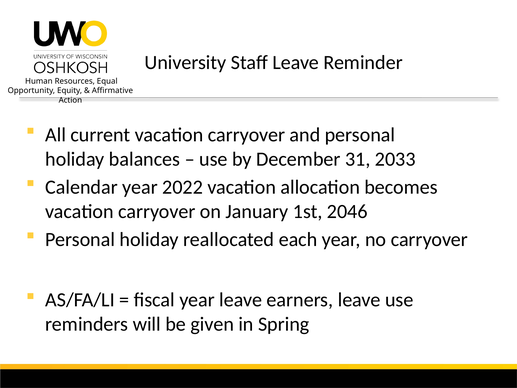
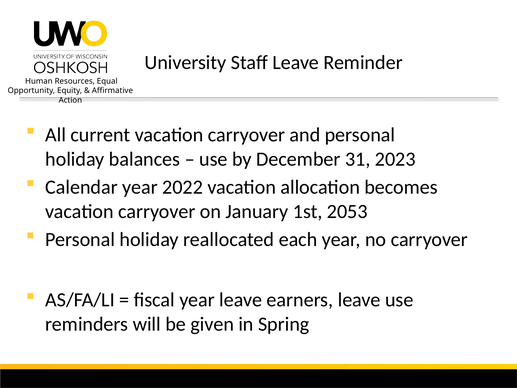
2033: 2033 -> 2023 (395, 159)
2046: 2046 -> 2053 (347, 211)
